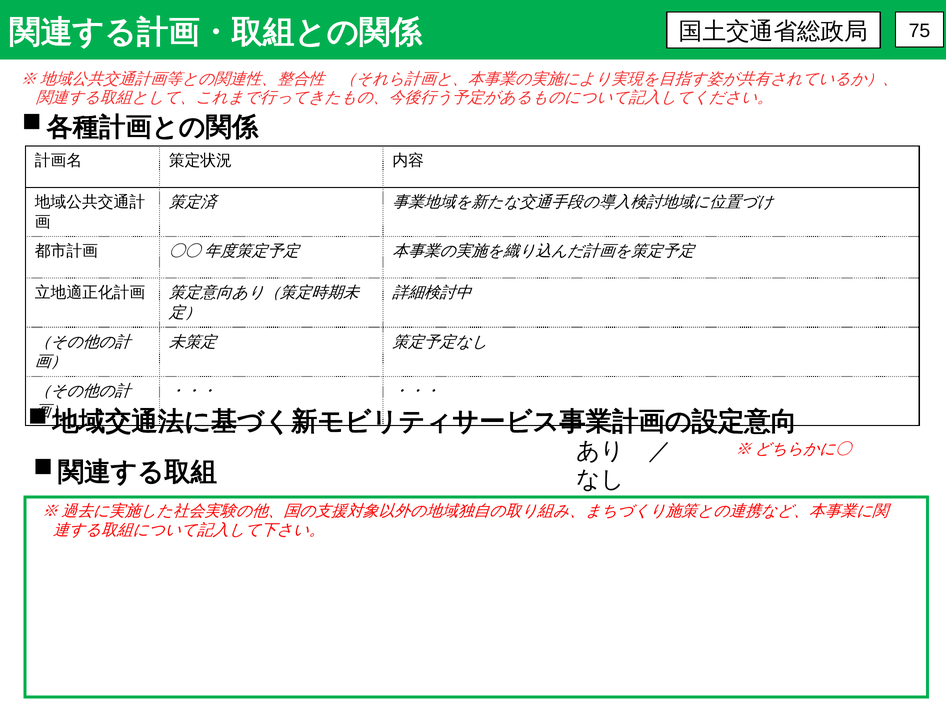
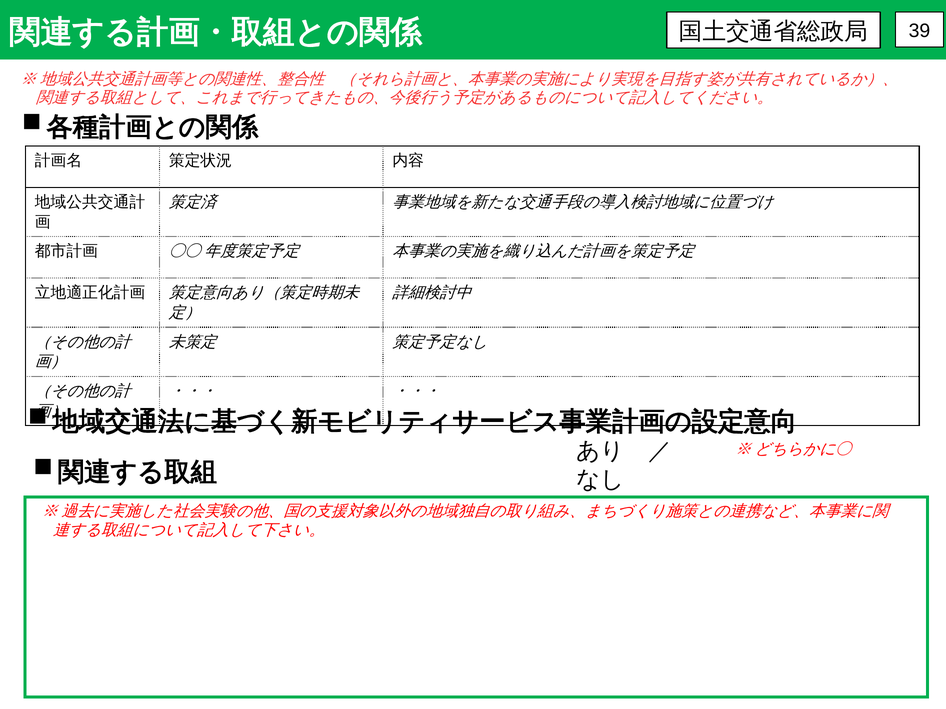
75: 75 -> 39 (919, 31)
